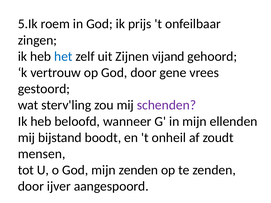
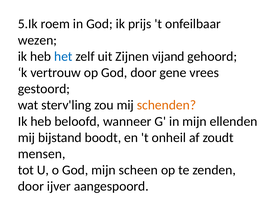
zingen: zingen -> wezen (37, 40)
schenden colour: purple -> orange (166, 105)
mijn zenden: zenden -> scheen (138, 170)
